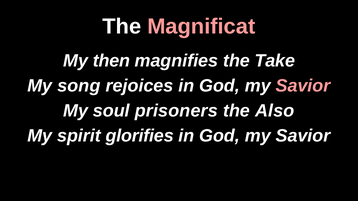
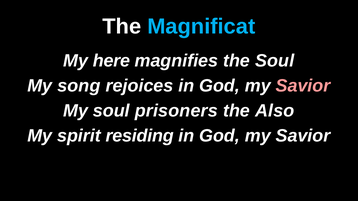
Magnificat colour: pink -> light blue (201, 26)
then: then -> here (111, 61)
the Take: Take -> Soul (275, 61)
glorifies: glorifies -> residing (140, 136)
